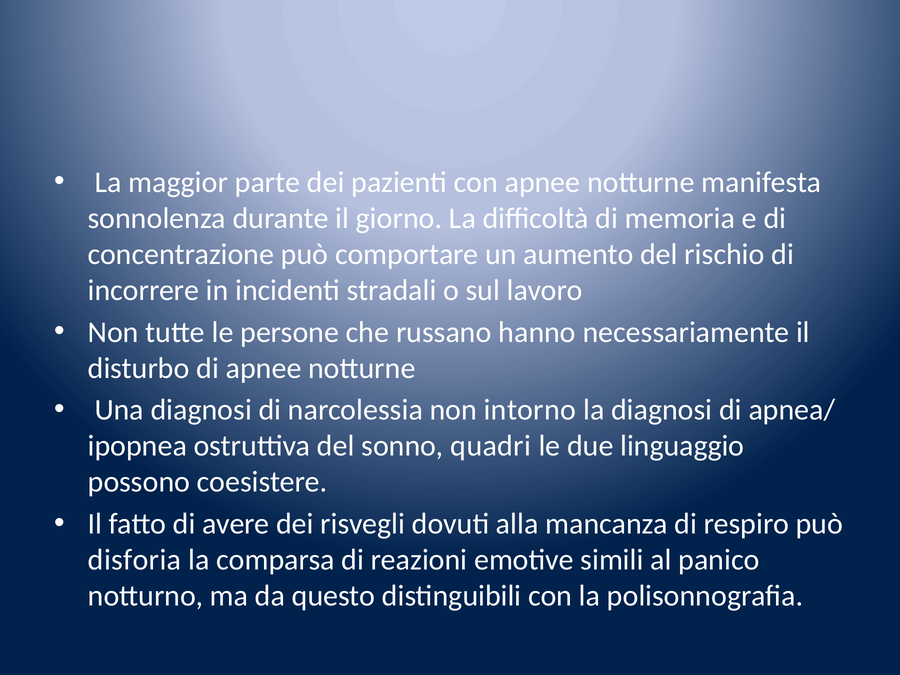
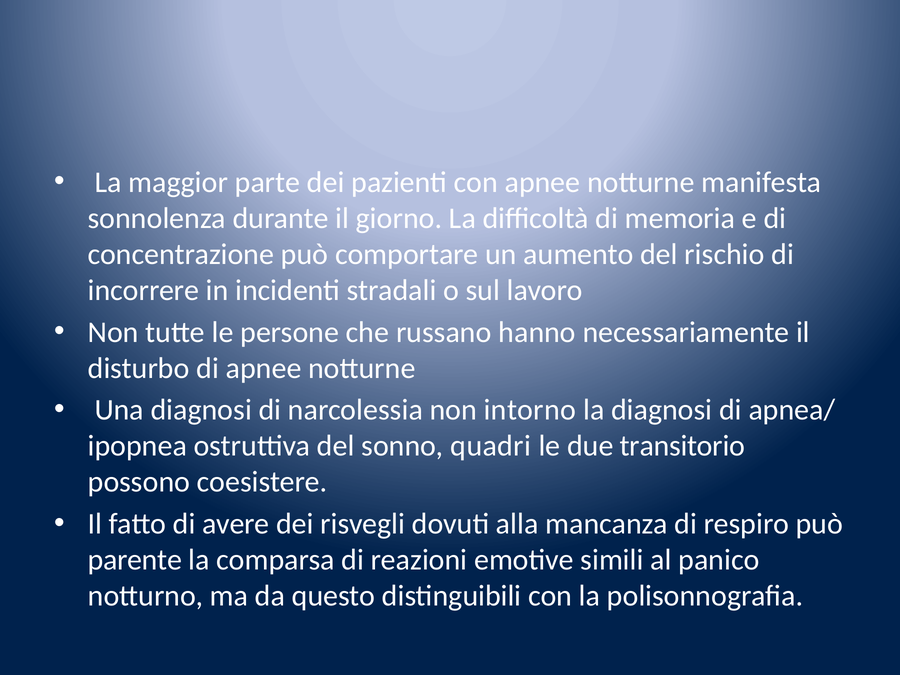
linguaggio: linguaggio -> transitorio (682, 446)
disforia: disforia -> parente (135, 560)
